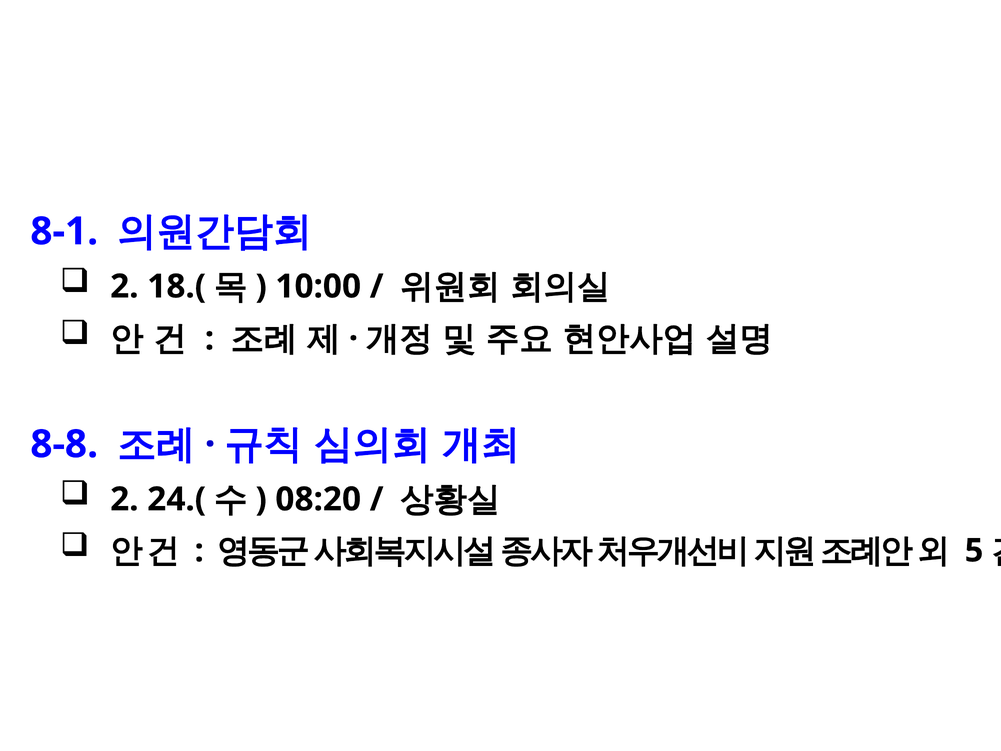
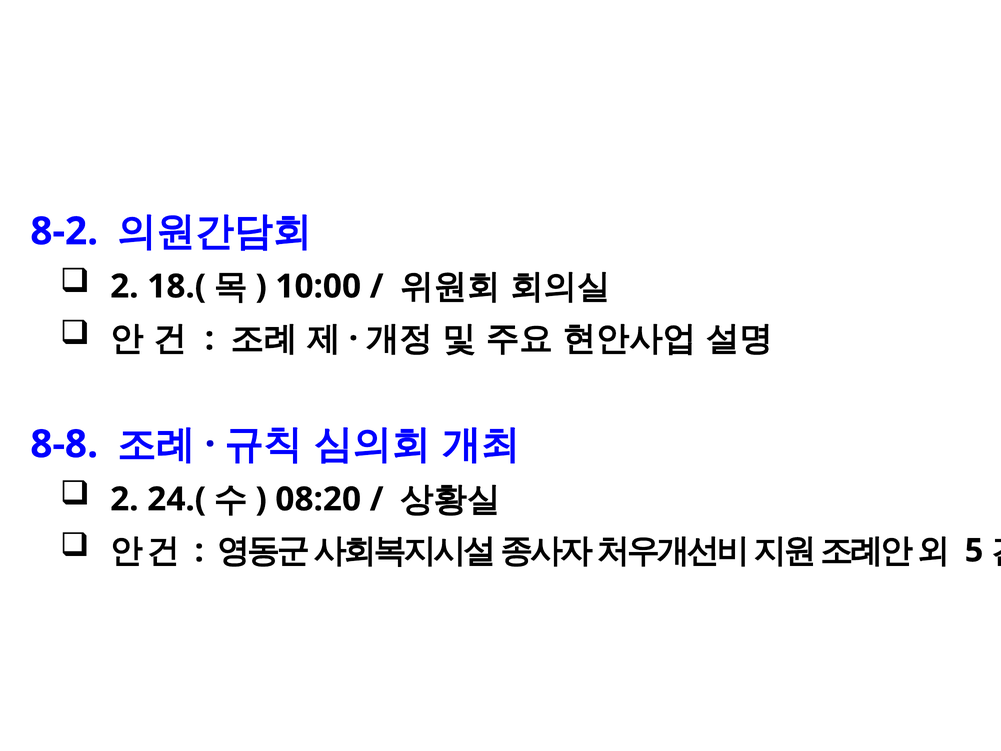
8-1: 8-1 -> 8-2 (64, 231)
